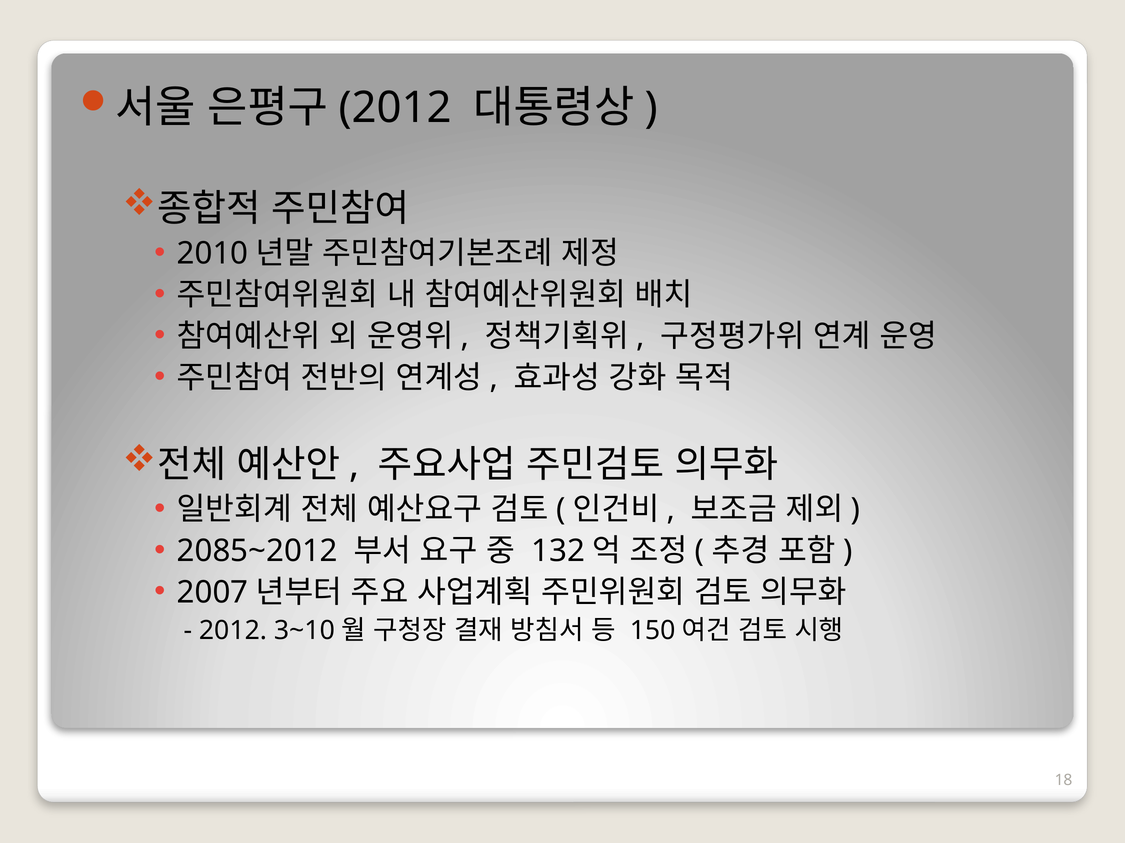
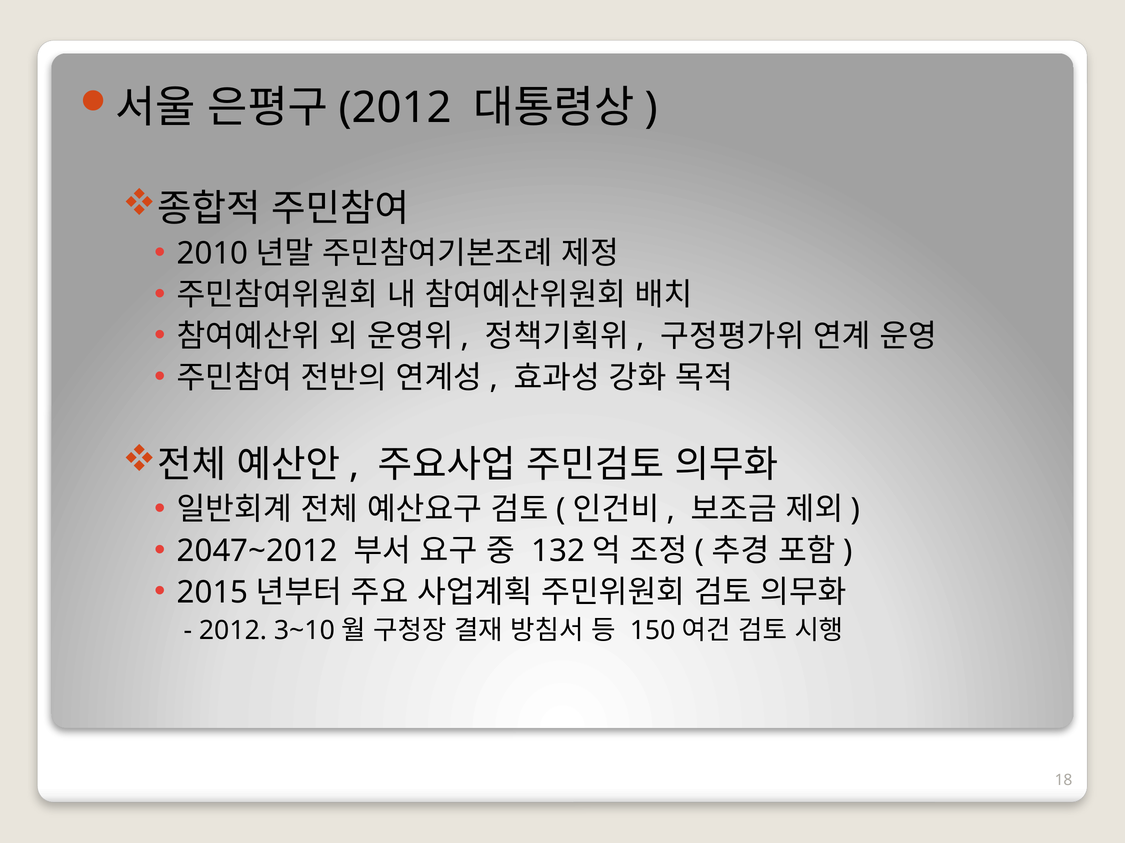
2085~2012: 2085~2012 -> 2047~2012 (257, 551)
2007: 2007 -> 2015 (213, 593)
